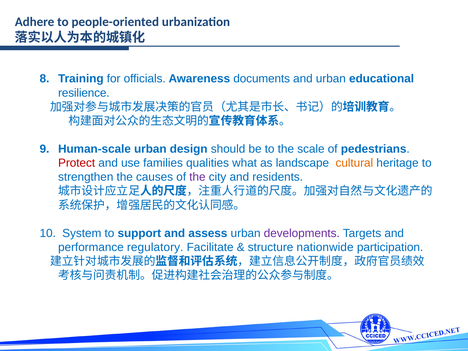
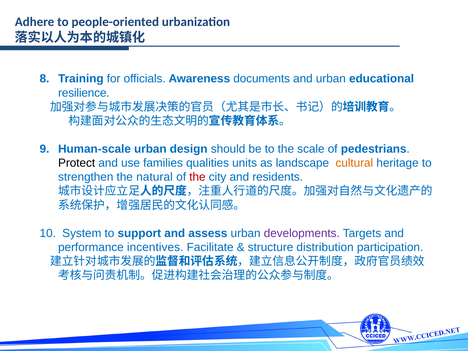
Protect colour: red -> black (77, 163)
what: what -> units (245, 163)
causes: causes -> natural (155, 177)
the colour: purple -> red (197, 177)
regulatory: regulatory -> incentives (155, 247)
nationwide: nationwide -> distribution (325, 247)
